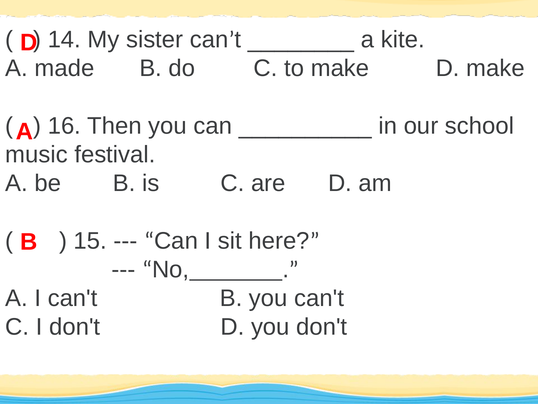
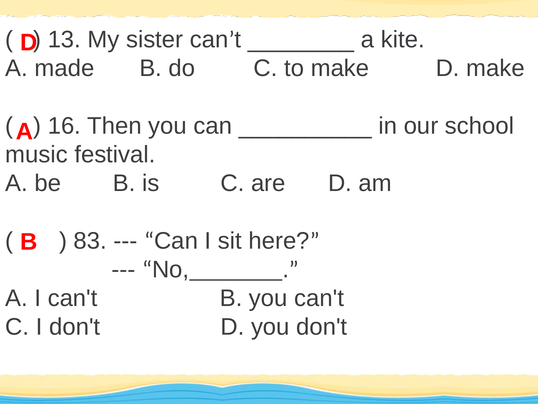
14: 14 -> 13 (64, 40)
15: 15 -> 83 (90, 240)
